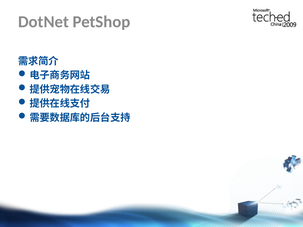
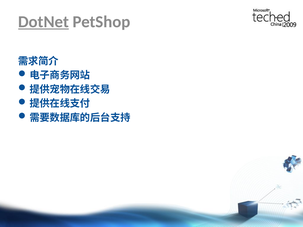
DotNet underline: none -> present (43, 22)
